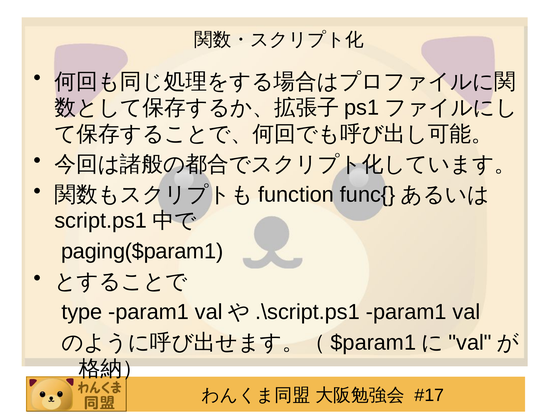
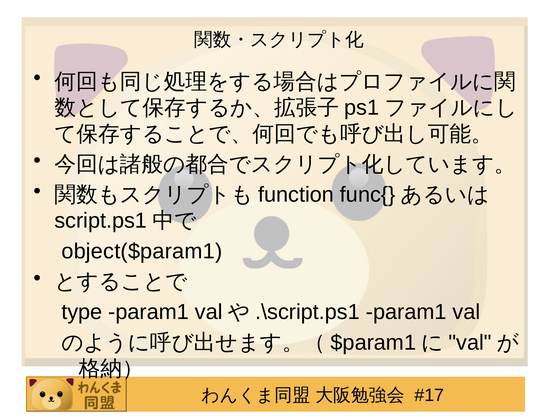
paging($param1: paging($param1 -> object($param1 (142, 251)
